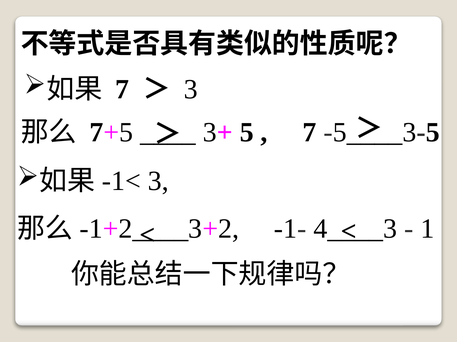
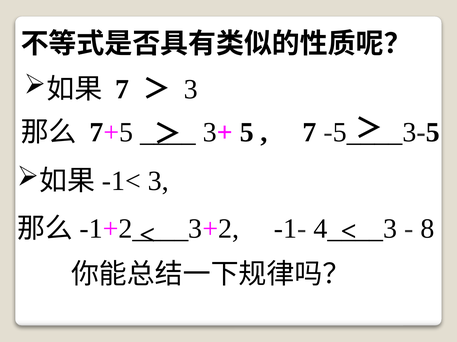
1: 1 -> 8 (428, 229)
